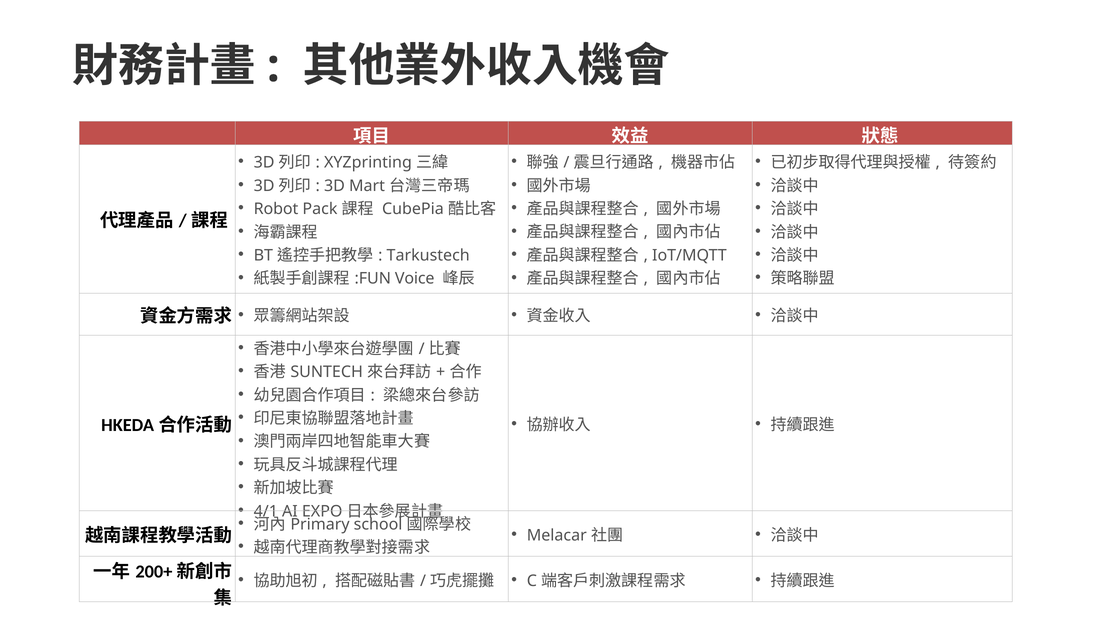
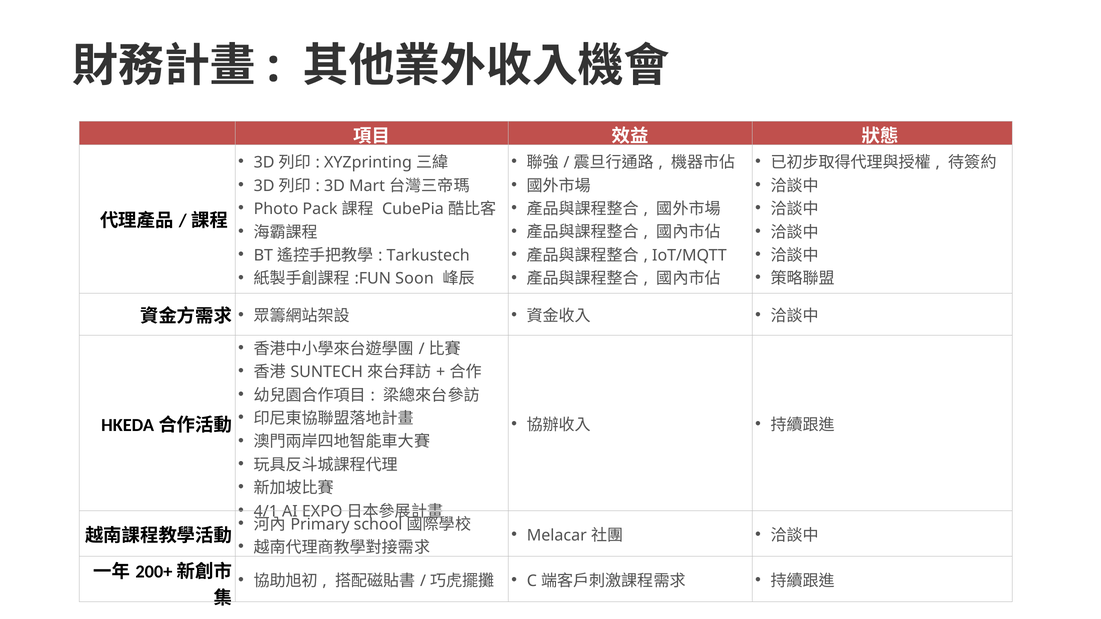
Robot: Robot -> Photo (276, 209)
Voice: Voice -> Soon (415, 279)
